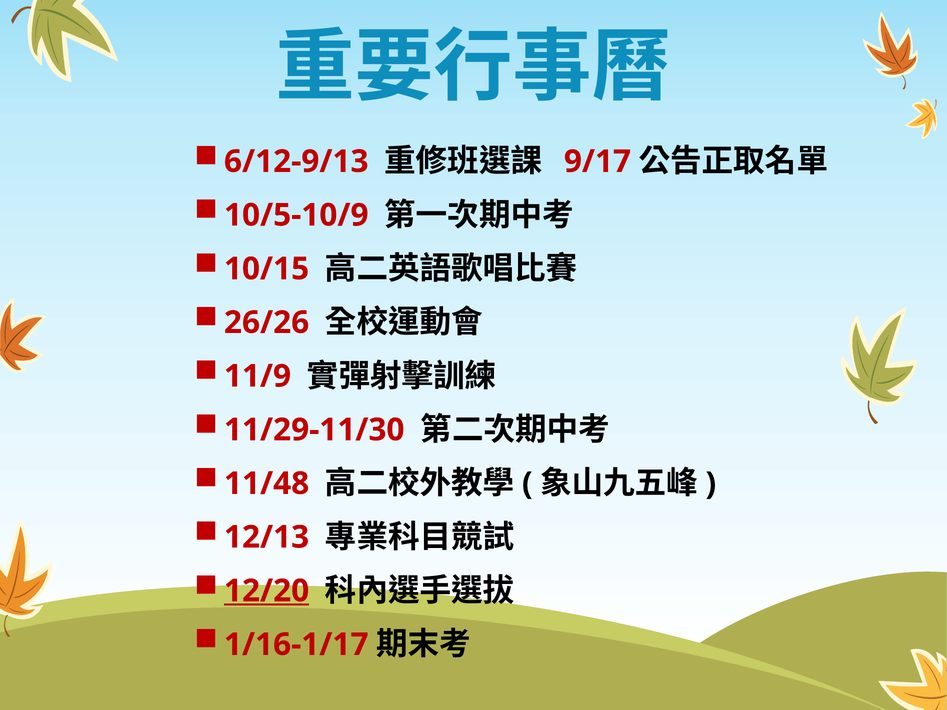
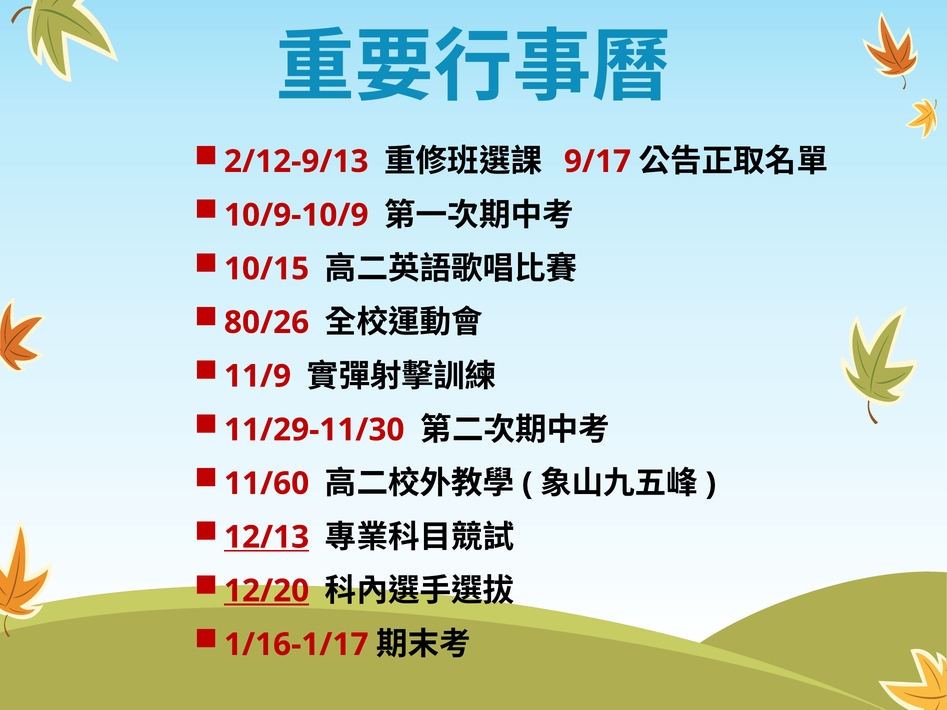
6/12-9/13: 6/12-9/13 -> 2/12-9/13 (296, 162)
10/5-10/9: 10/5-10/9 -> 10/9-10/9 (296, 215)
26/26: 26/26 -> 80/26 (267, 323)
11/48: 11/48 -> 11/60 (267, 484)
12/13 underline: none -> present (267, 537)
